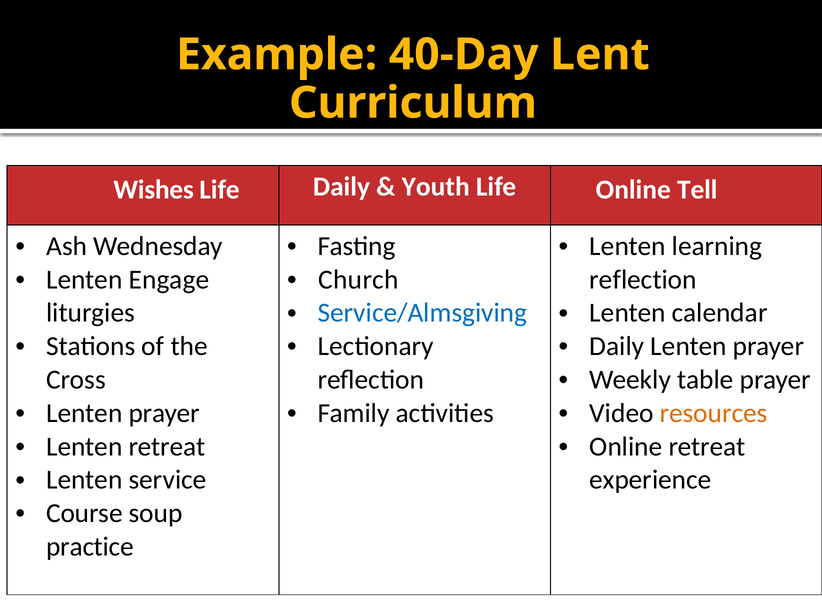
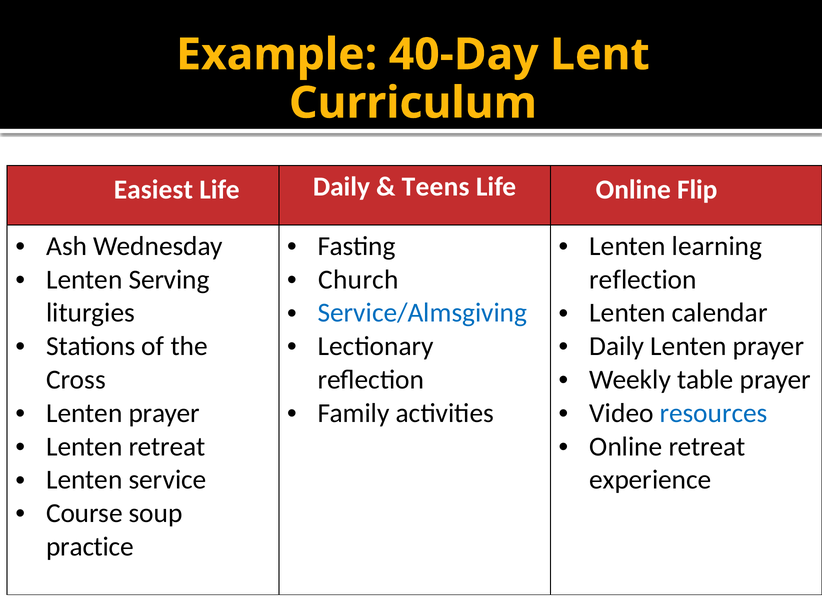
Wishes: Wishes -> Easiest (153, 190)
Youth: Youth -> Teens (436, 187)
Tell: Tell -> Flip (697, 190)
Engage: Engage -> Serving (169, 280)
resources colour: orange -> blue (714, 413)
